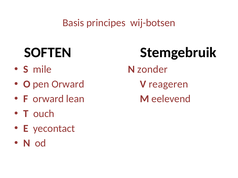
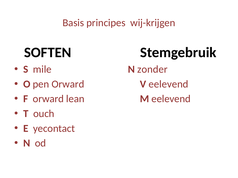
wij-botsen: wij-botsen -> wij-krijgen (153, 23)
V reageren: reageren -> eelevend (168, 84)
